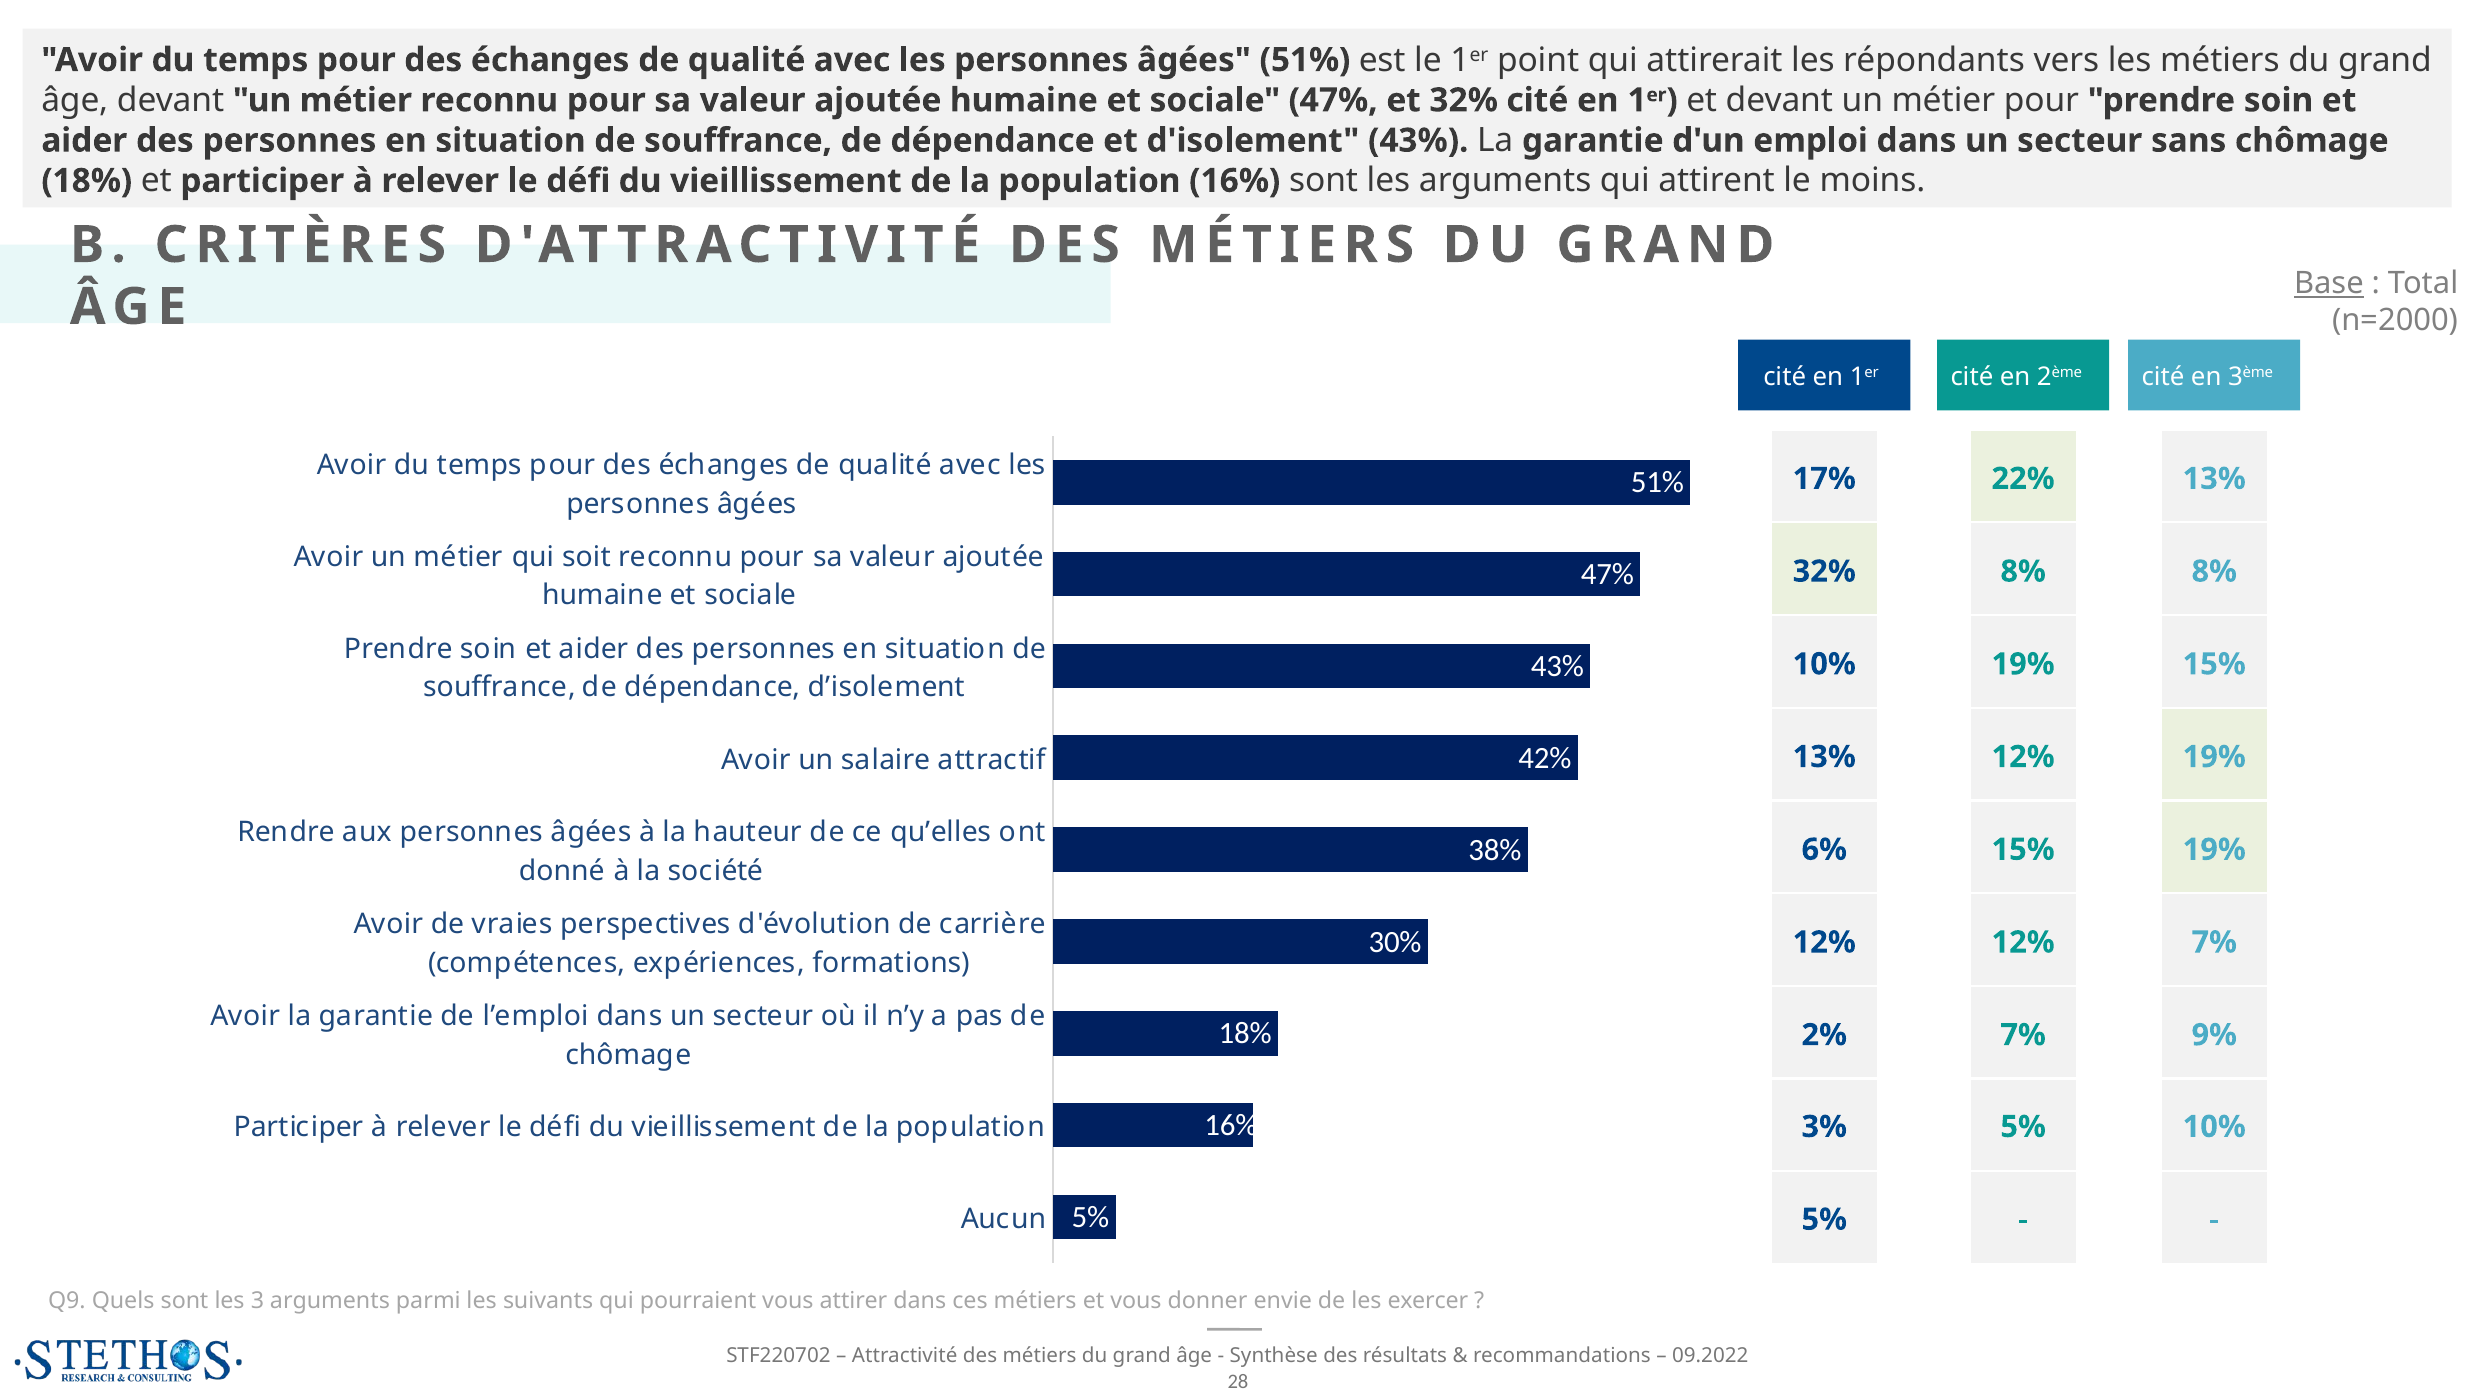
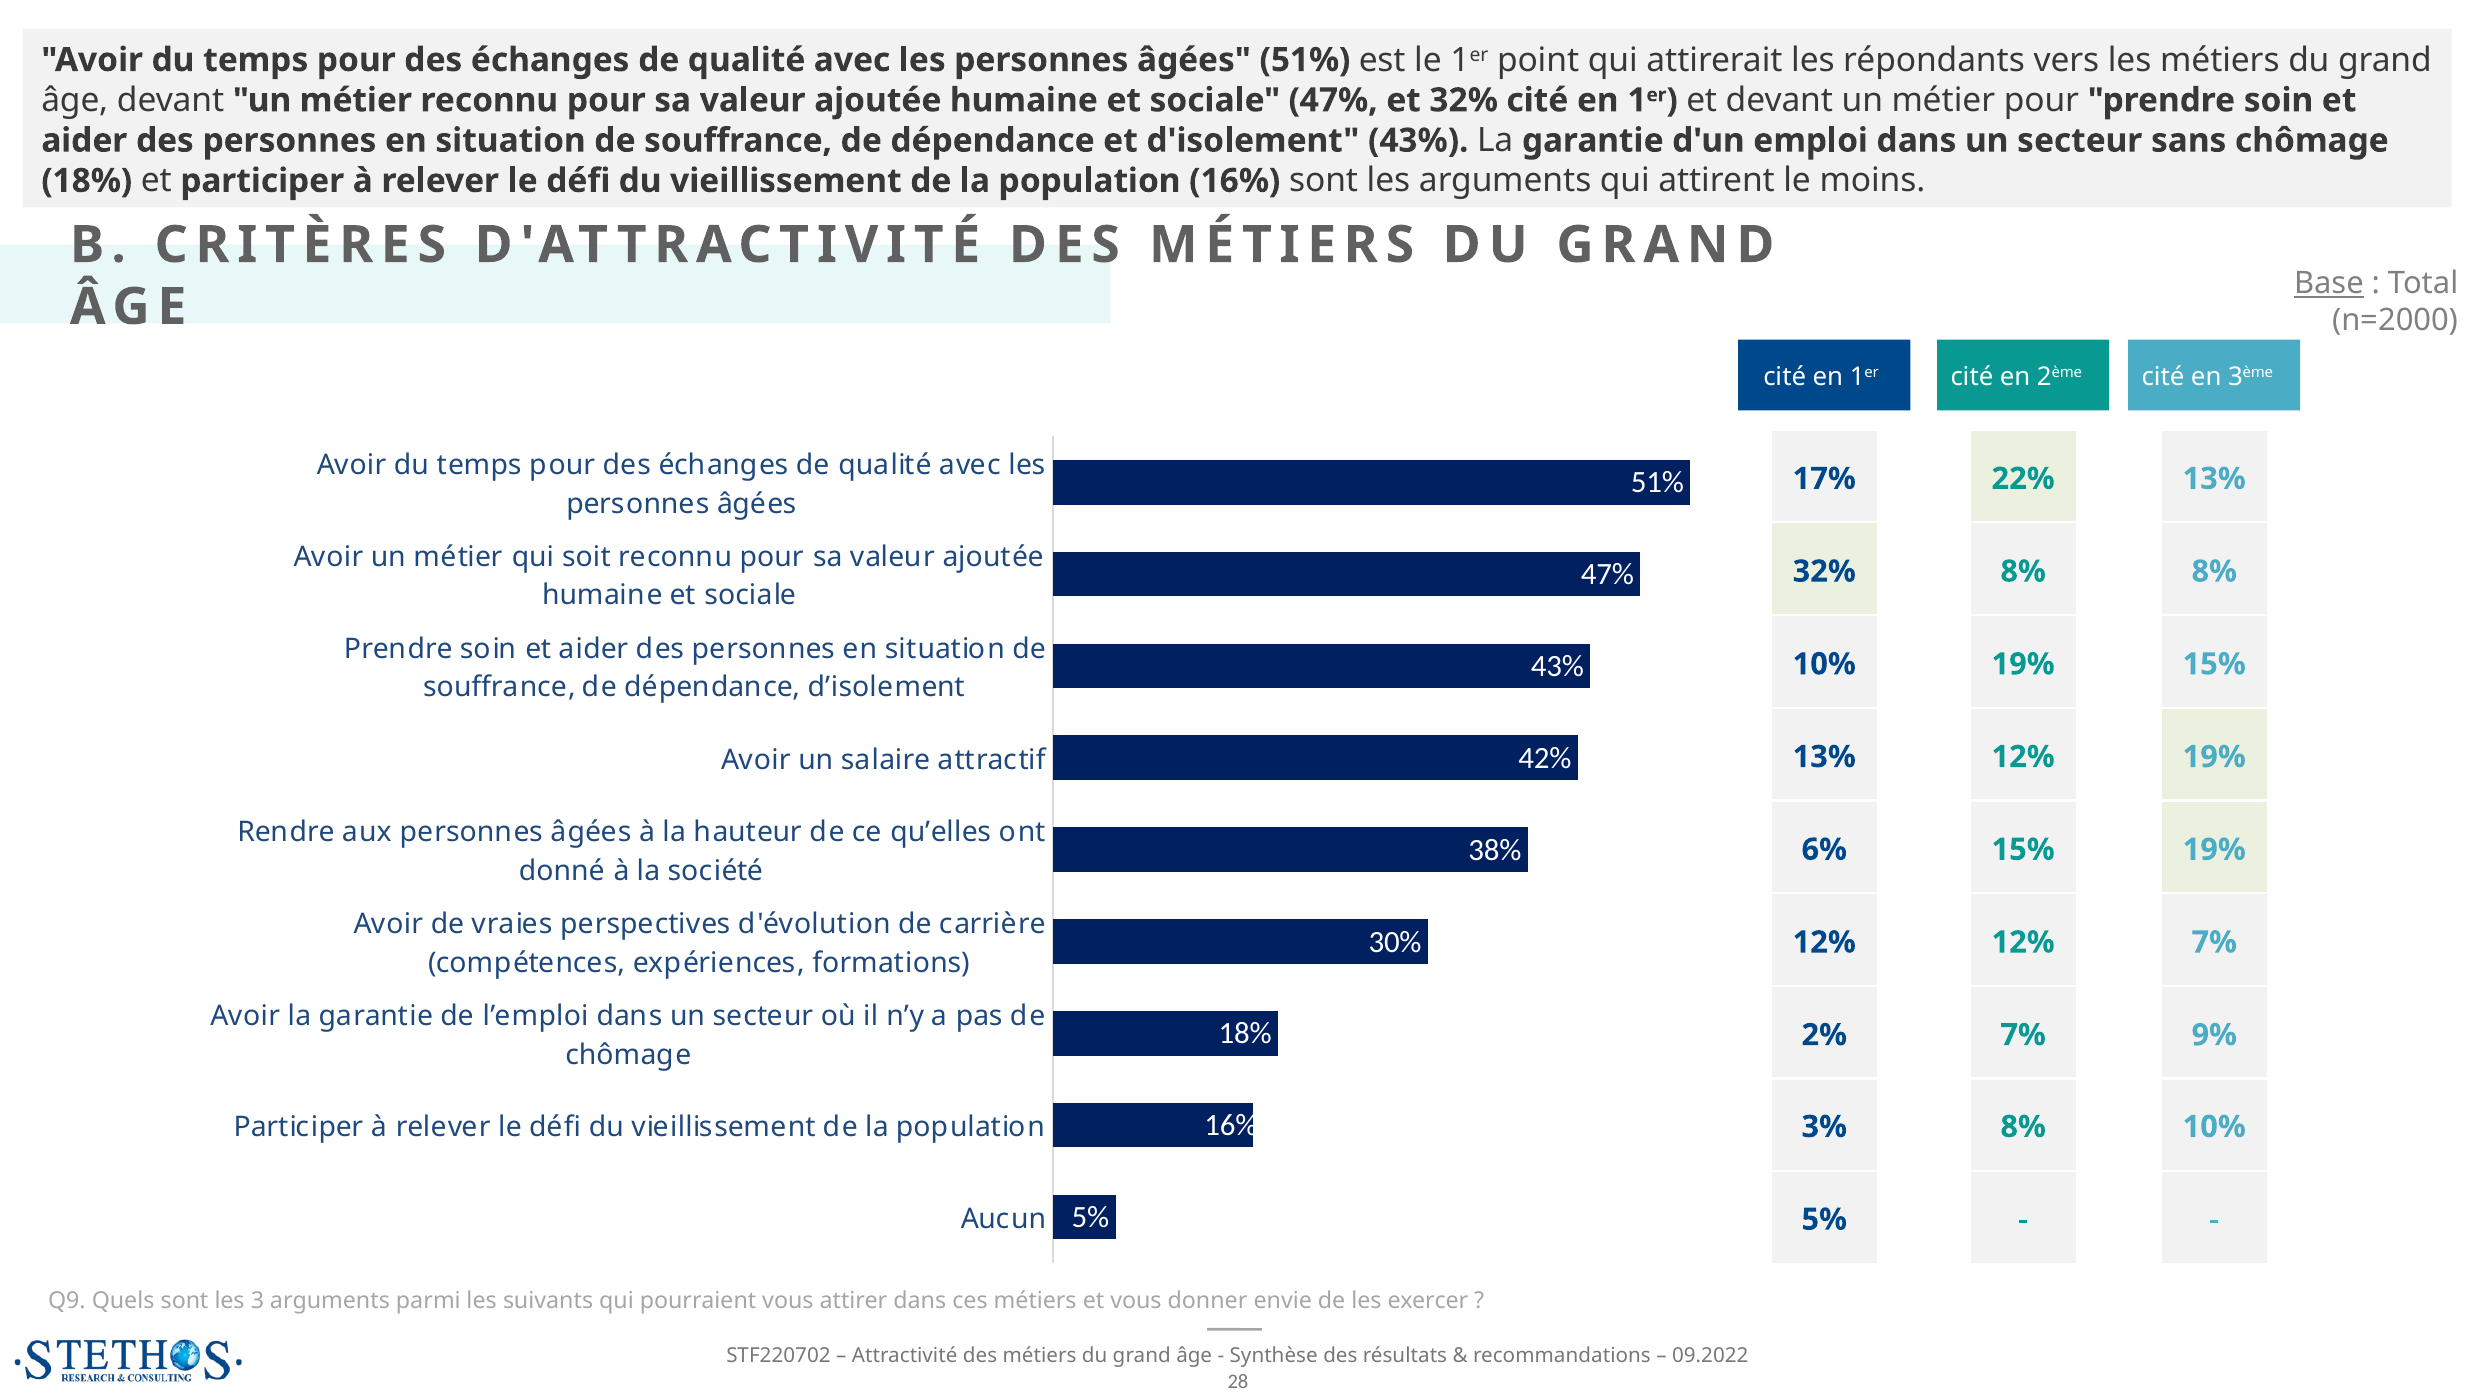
5%: 5% -> 8% (2023, 1127)
